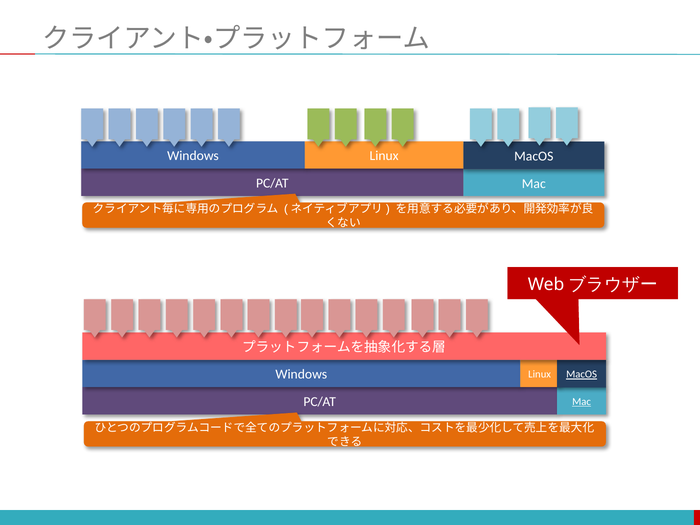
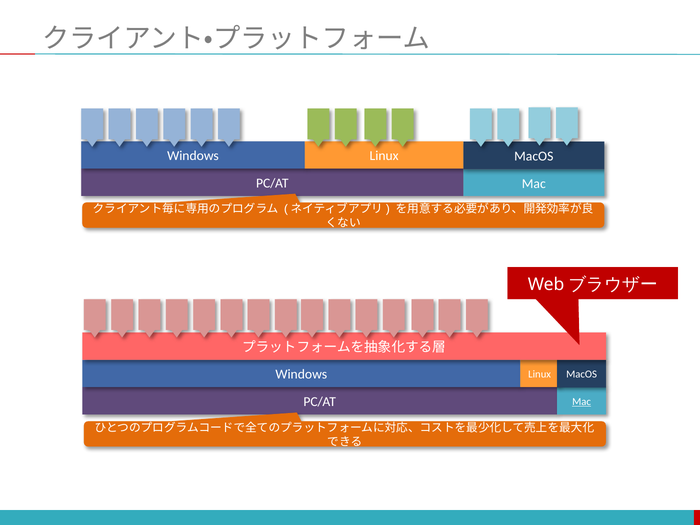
MacOS underline: present -> none (582, 374)
